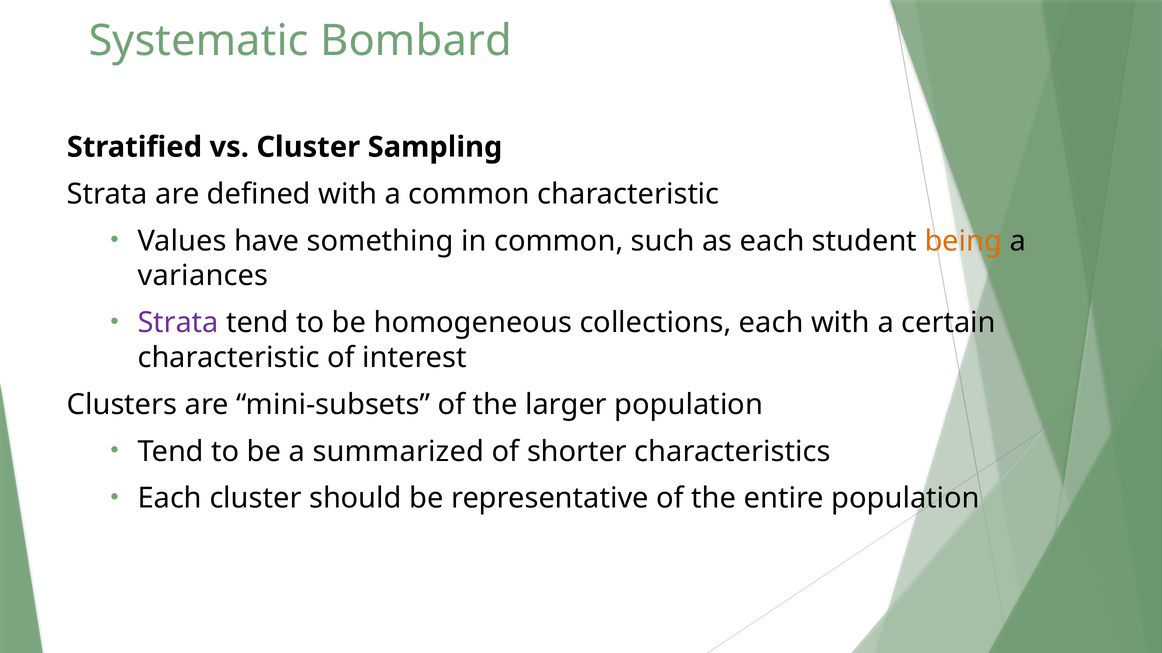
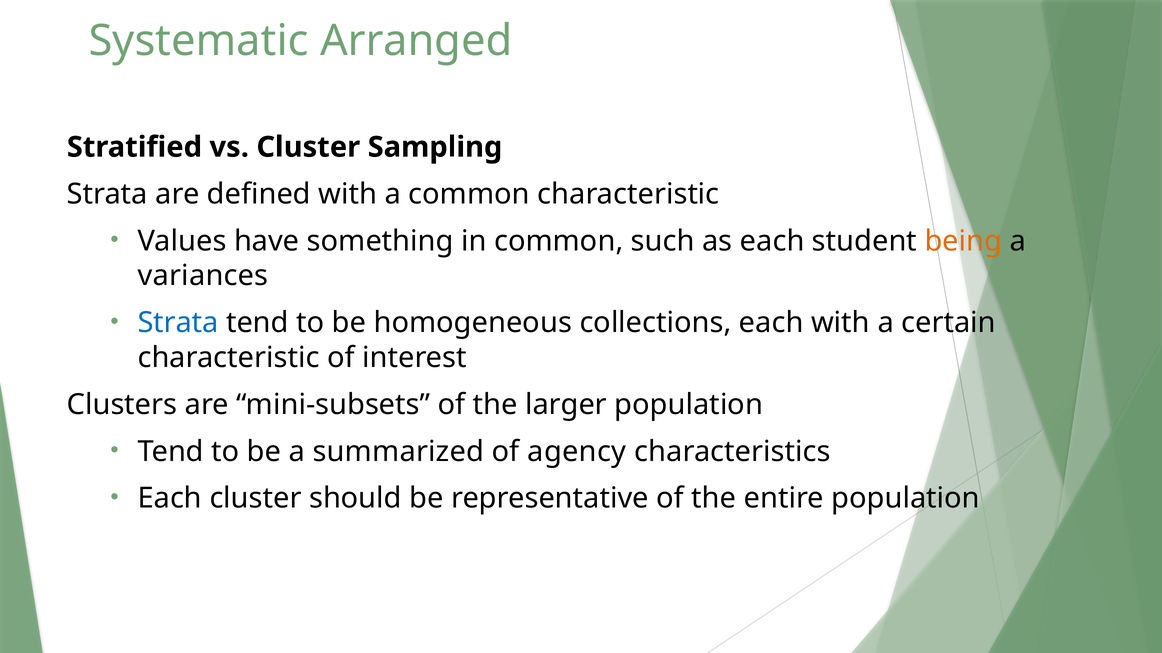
Bombard: Bombard -> Arranged (416, 41)
Strata colour: purple -> blue (178, 323)
shorter: shorter -> agency (577, 452)
